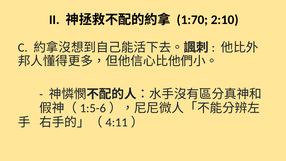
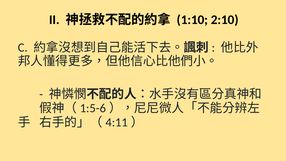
1:70: 1:70 -> 1:10 (192, 20)
